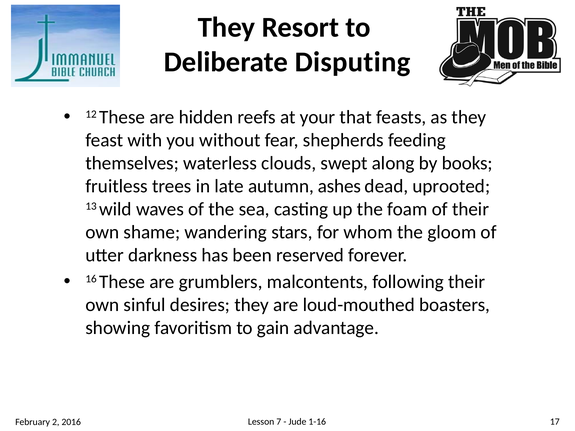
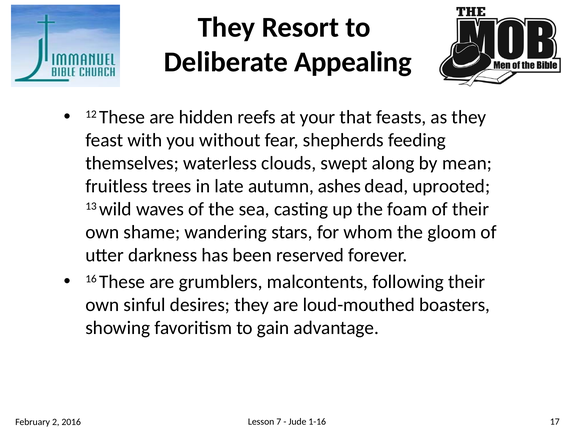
Disputing: Disputing -> Appealing (353, 62)
books: books -> mean (467, 163)
